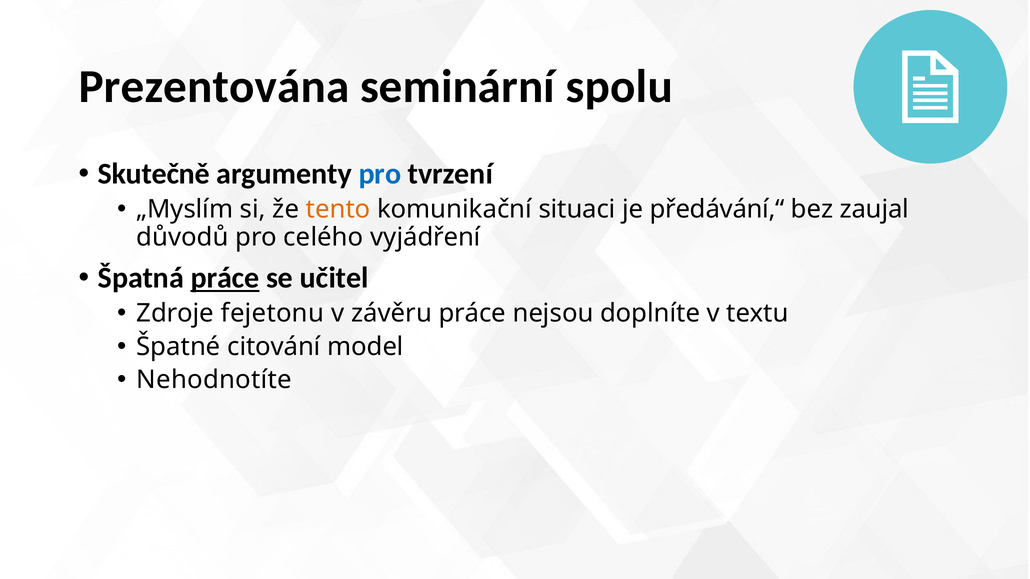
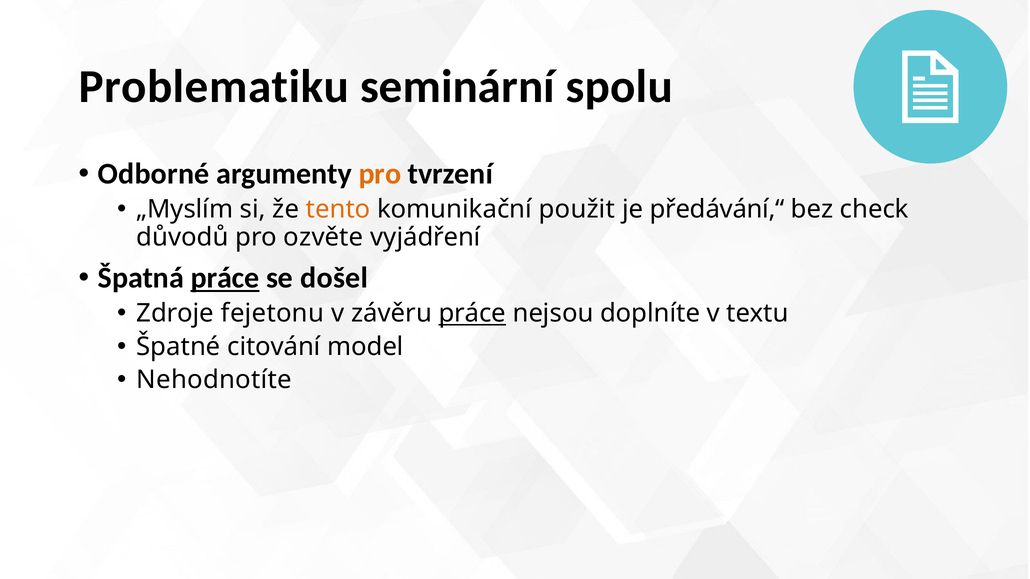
Prezentována: Prezentována -> Problematiku (214, 87)
Skutečně: Skutečně -> Odborné (154, 174)
pro colour: blue -> orange (380, 174)
situaci: situaci -> použit (577, 210)
zaujal: zaujal -> check (874, 210)
celého: celého -> ozvěte (323, 237)
učitel: učitel -> došel (334, 278)
práce underline: none -> present (472, 314)
